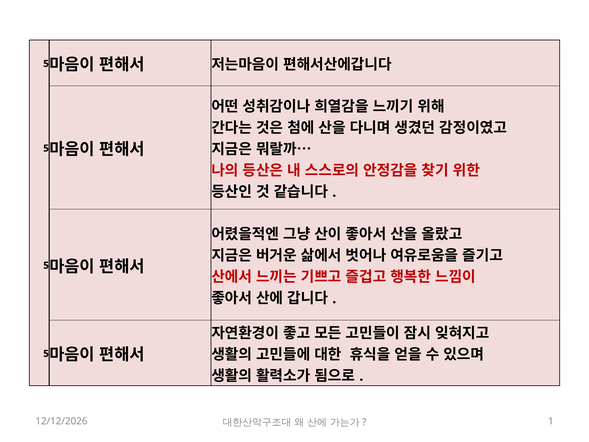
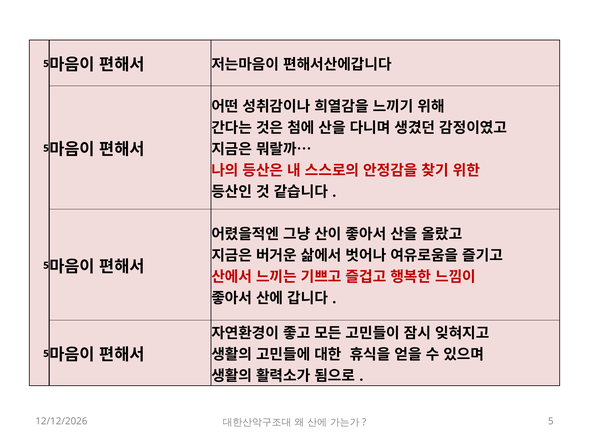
1: 1 -> 5 (551, 421)
